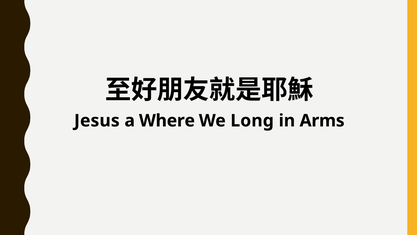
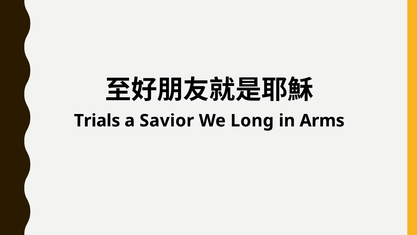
Jesus: Jesus -> Trials (97, 120)
Where: Where -> Savior (167, 120)
